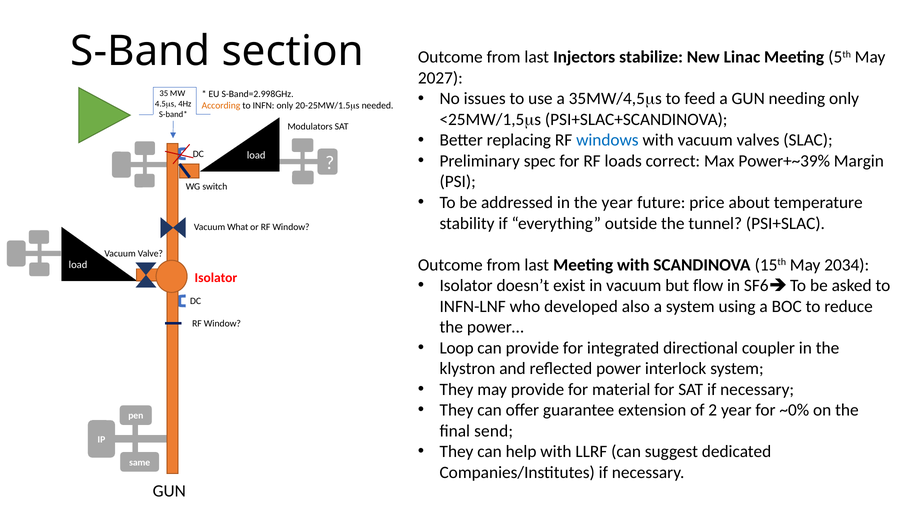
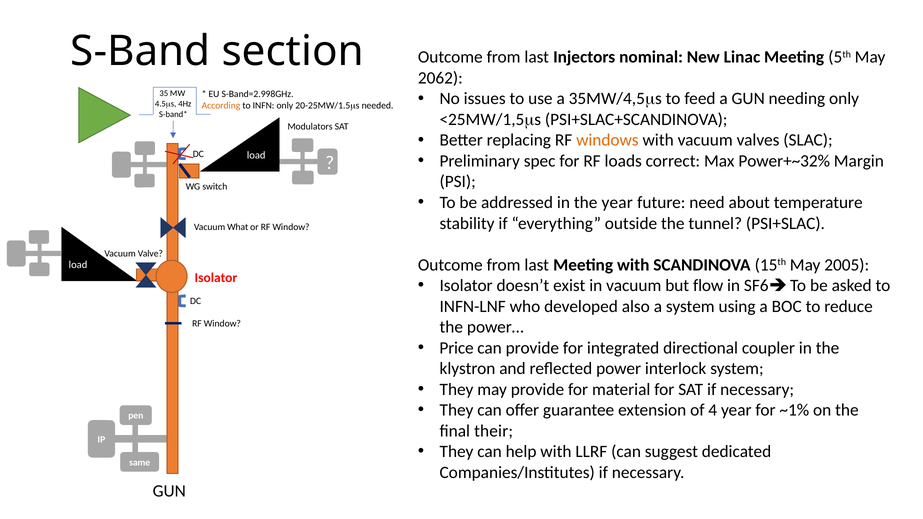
stabilize: stabilize -> nominal (651, 57)
2027: 2027 -> 2062 (440, 78)
windows colour: blue -> orange (607, 140)
Power+~39%: Power+~39% -> Power+~32% (784, 161)
price: price -> need (707, 203)
2034: 2034 -> 2005 (847, 265)
Loop: Loop -> Price (457, 348)
2: 2 -> 4 (713, 410)
~0%: ~0% -> ~1% (794, 410)
send: send -> their (494, 431)
